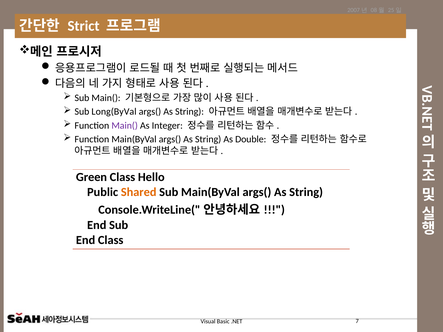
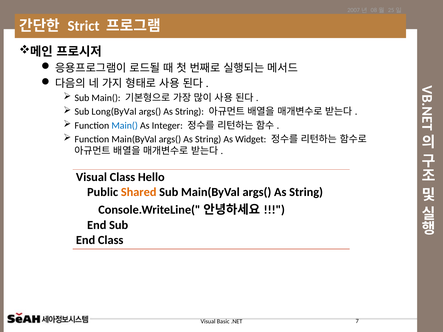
Main( colour: purple -> blue (125, 126)
Double: Double -> Widget (251, 139)
Green: Green -> Visual (91, 177)
